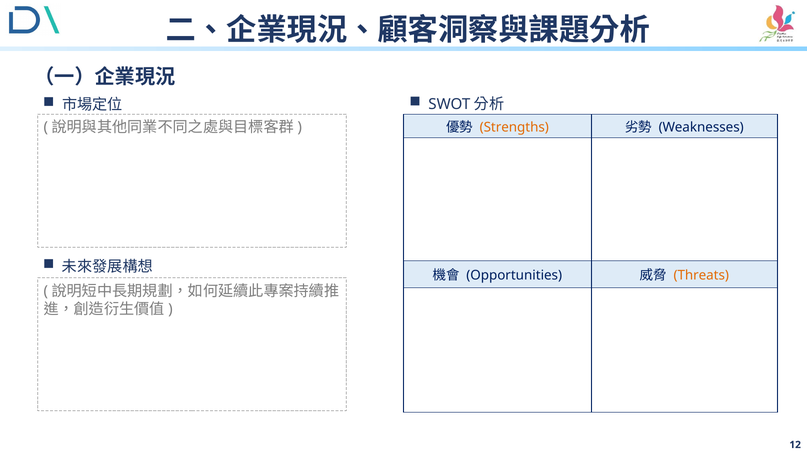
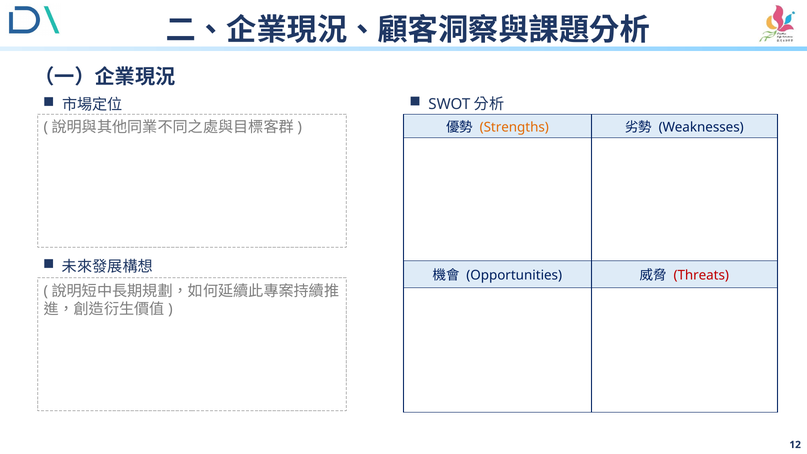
Threats colour: orange -> red (701, 275)
